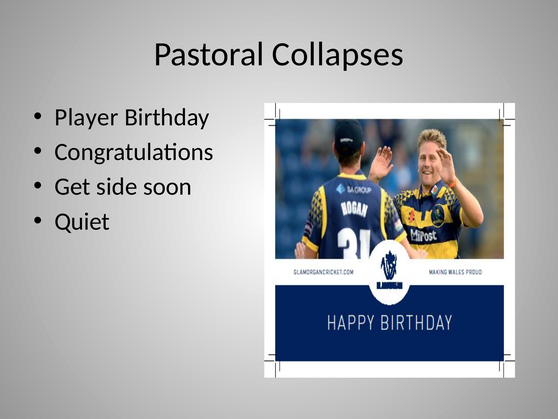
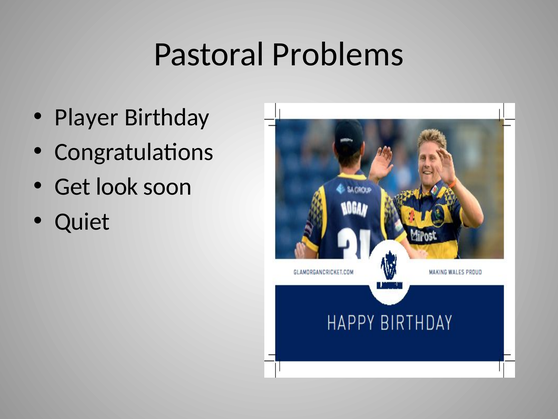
Collapses: Collapses -> Problems (338, 54)
side: side -> look (117, 187)
